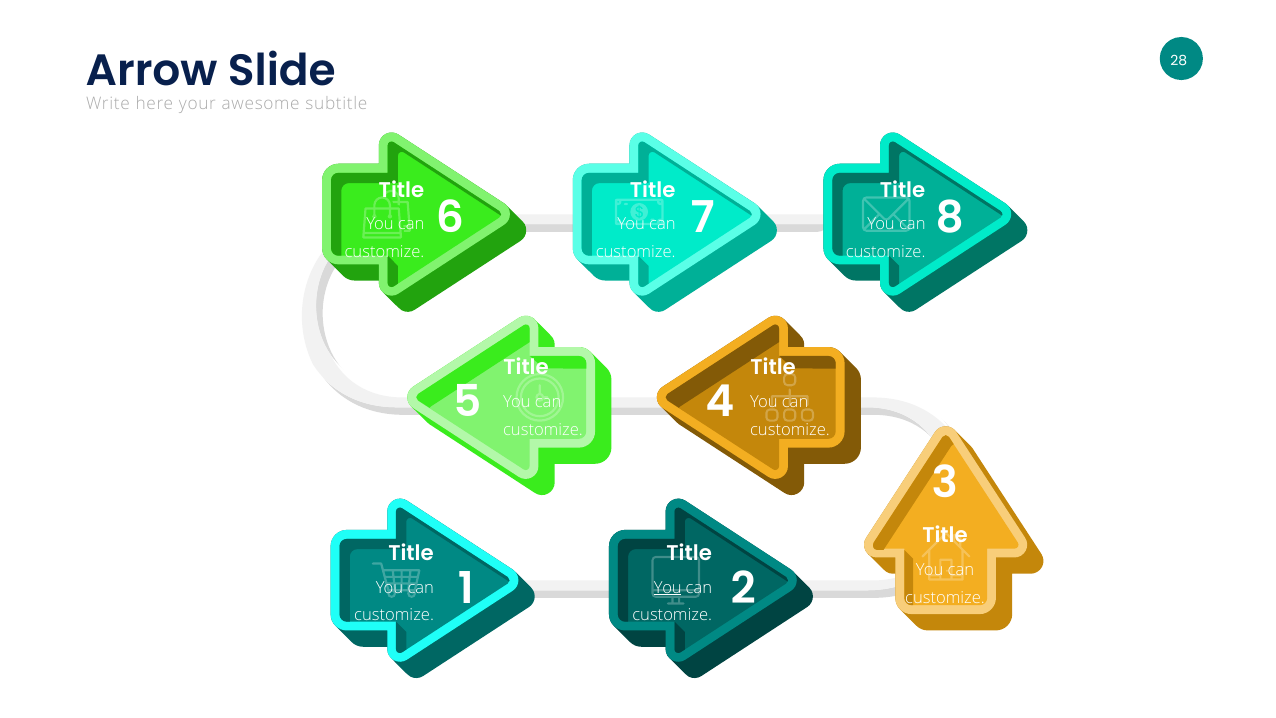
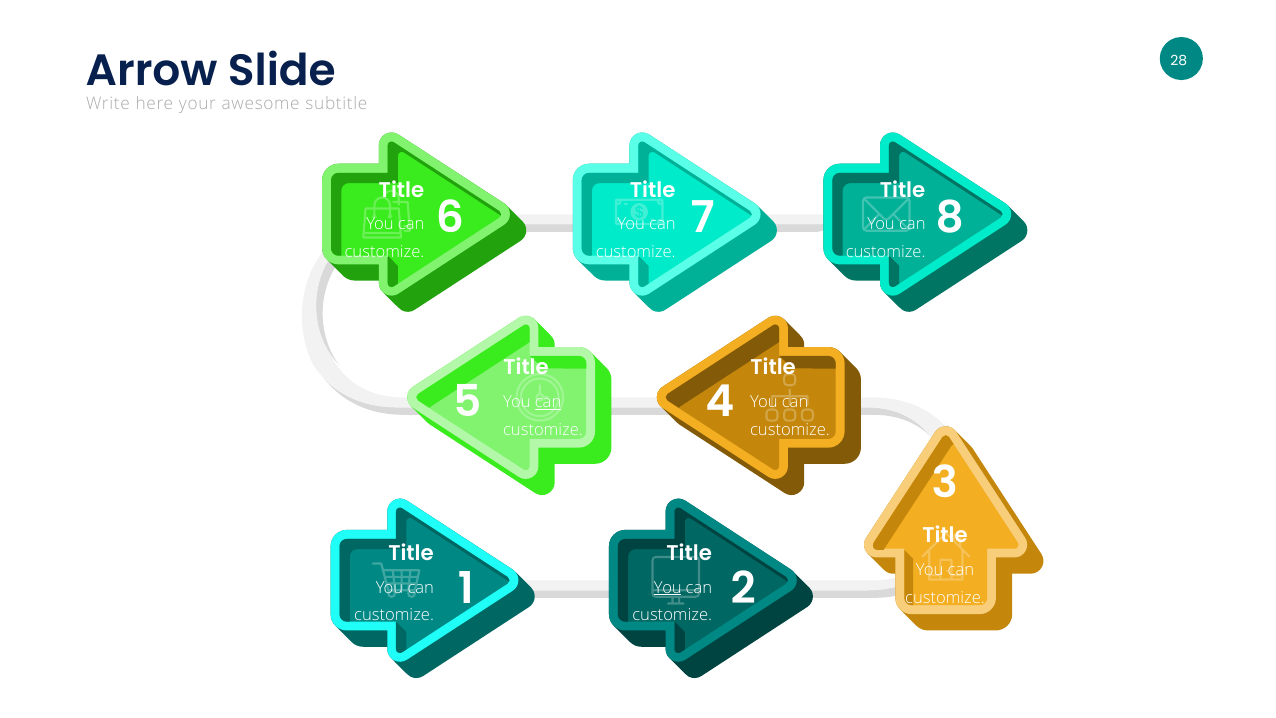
can underline: none -> present (548, 402)
